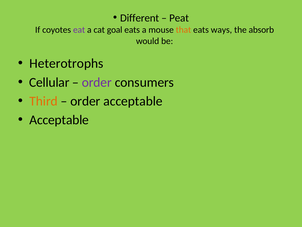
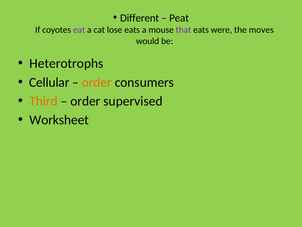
goal: goal -> lose (115, 30)
that colour: orange -> purple (183, 30)
ways: ways -> were (221, 30)
absorb: absorb -> moves (261, 30)
order colour: purple -> orange (97, 82)
order acceptable: acceptable -> supervised (133, 101)
Acceptable: Acceptable -> Worksheet (59, 120)
